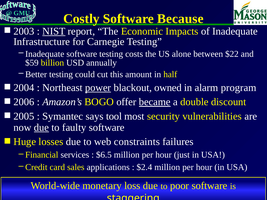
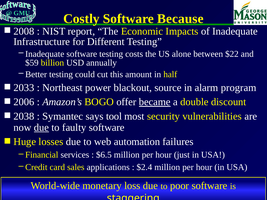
2003: 2003 -> 2008 (24, 31)
NIST underline: present -> none (54, 31)
Carnegie: Carnegie -> Different (106, 42)
2004: 2004 -> 2033 (24, 88)
power underline: present -> none (98, 88)
owned: owned -> source (168, 88)
2005: 2005 -> 2038 (24, 116)
constraints: constraints -> automation (137, 142)
